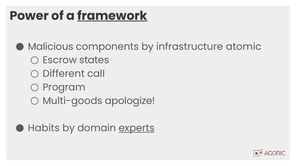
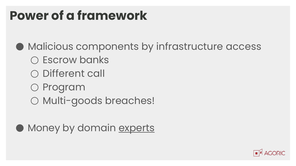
framework underline: present -> none (112, 16)
atomic: atomic -> access (244, 47)
states: states -> banks (94, 60)
apologize: apologize -> breaches (130, 101)
Habits: Habits -> Money (44, 128)
